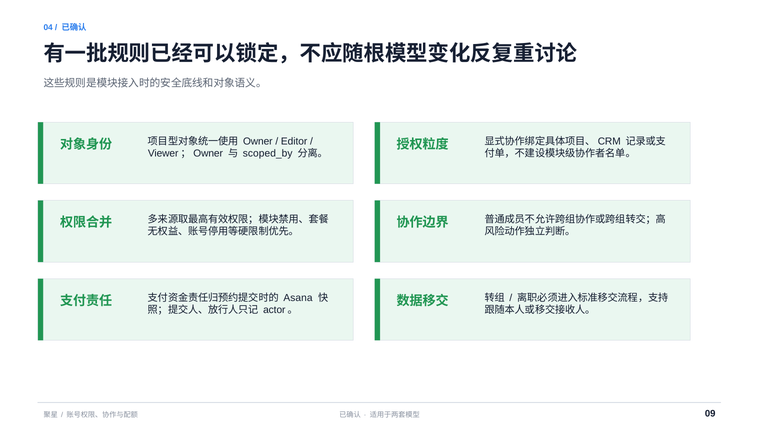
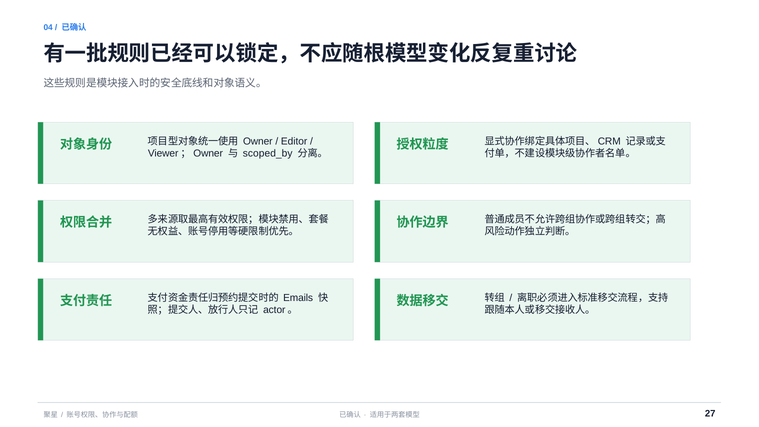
Asana: Asana -> Emails (298, 298)
09: 09 -> 27 (710, 414)
